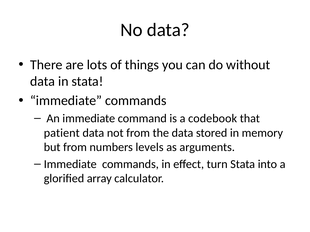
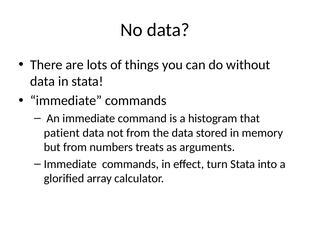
codebook: codebook -> histogram (213, 119)
levels: levels -> treats (150, 148)
